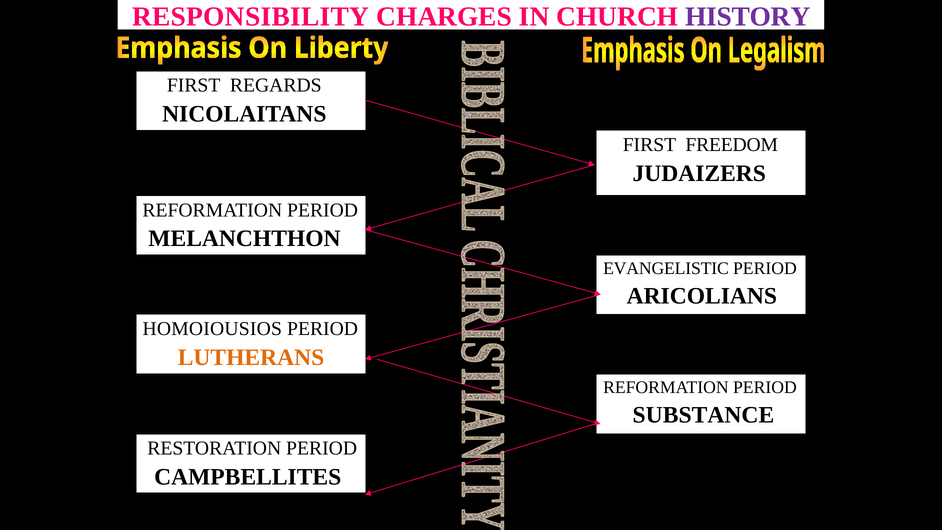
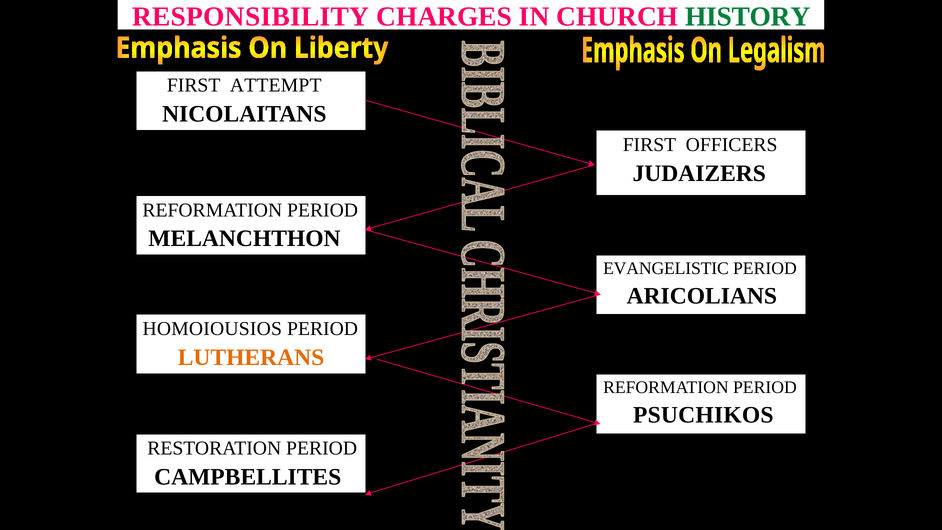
HISTORY colour: purple -> green (748, 17)
REGARDS: REGARDS -> ATTEMPT (276, 85)
FREEDOM: FREEDOM -> OFFICERS (732, 145)
SUBSTANCE: SUBSTANCE -> PSUCHIKOS (703, 415)
